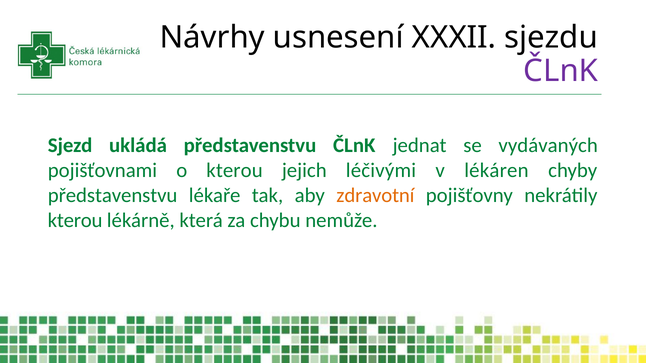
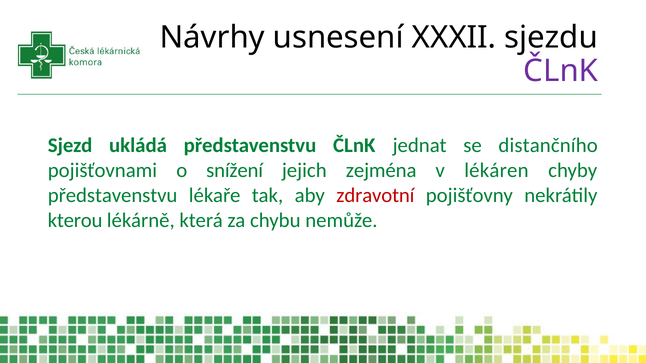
vydávaných: vydávaných -> distančního (548, 145)
o kterou: kterou -> snížení (235, 170)
léčivými: léčivými -> zejména (381, 170)
zdravotní colour: orange -> red (375, 195)
